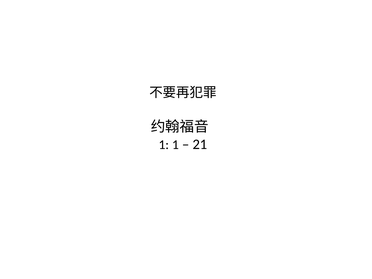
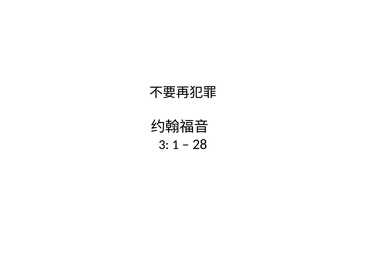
1: 1 -> 3 (164, 145)
21: 21 -> 28 (200, 144)
